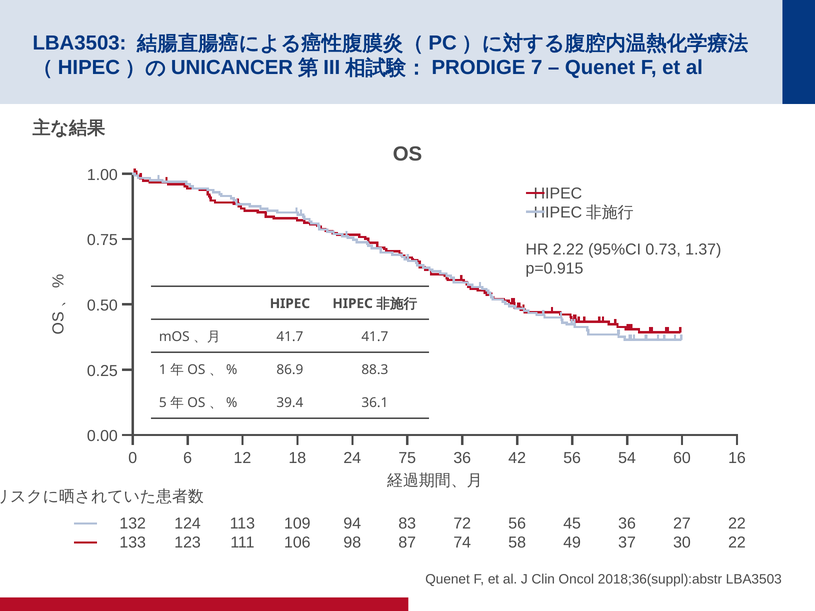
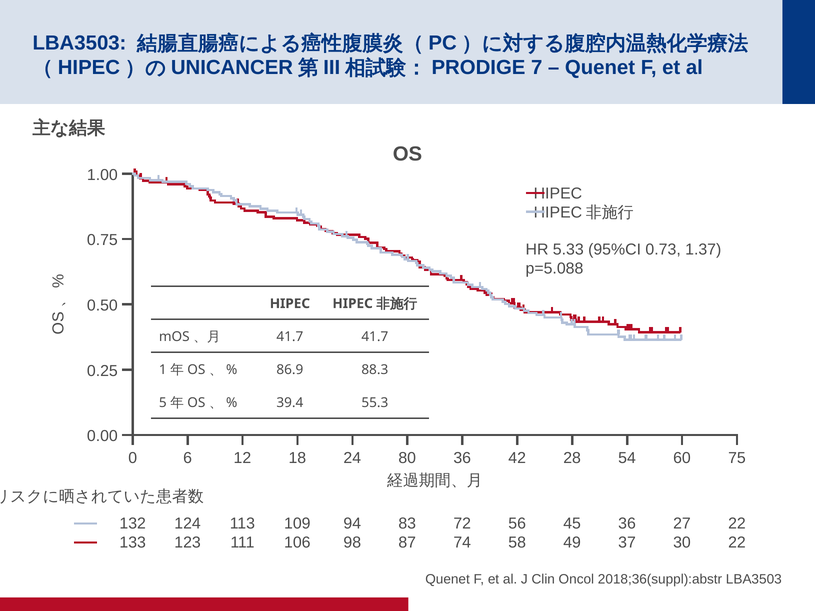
2.22: 2.22 -> 5.33 (568, 250)
p=0.915: p=0.915 -> p=5.088 (554, 269)
36.1: 36.1 -> 55.3 (375, 403)
75: 75 -> 80 (407, 458)
36 56: 56 -> 28 (572, 458)
16: 16 -> 75 (737, 458)
